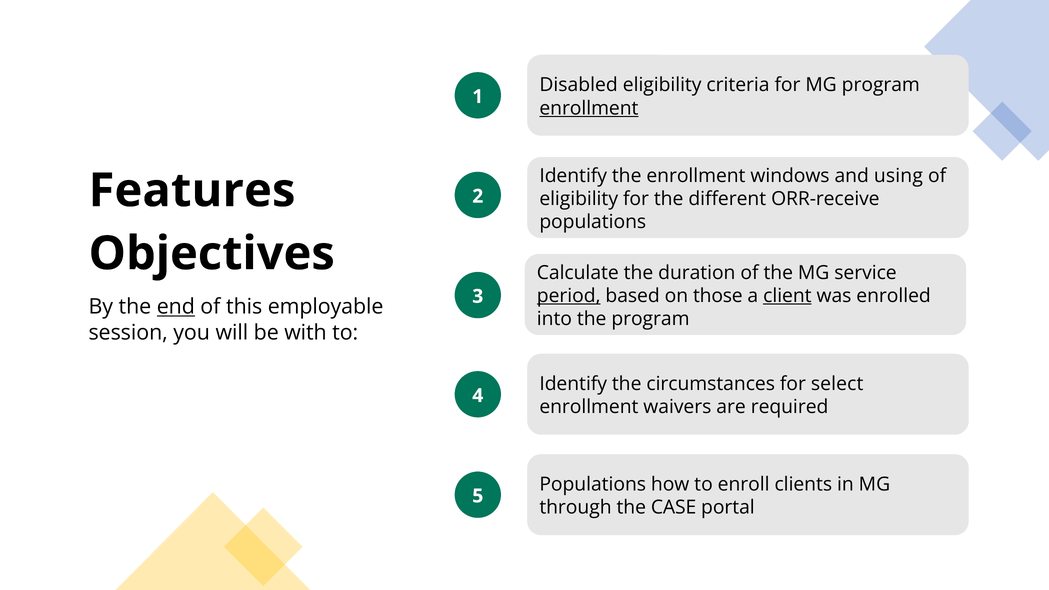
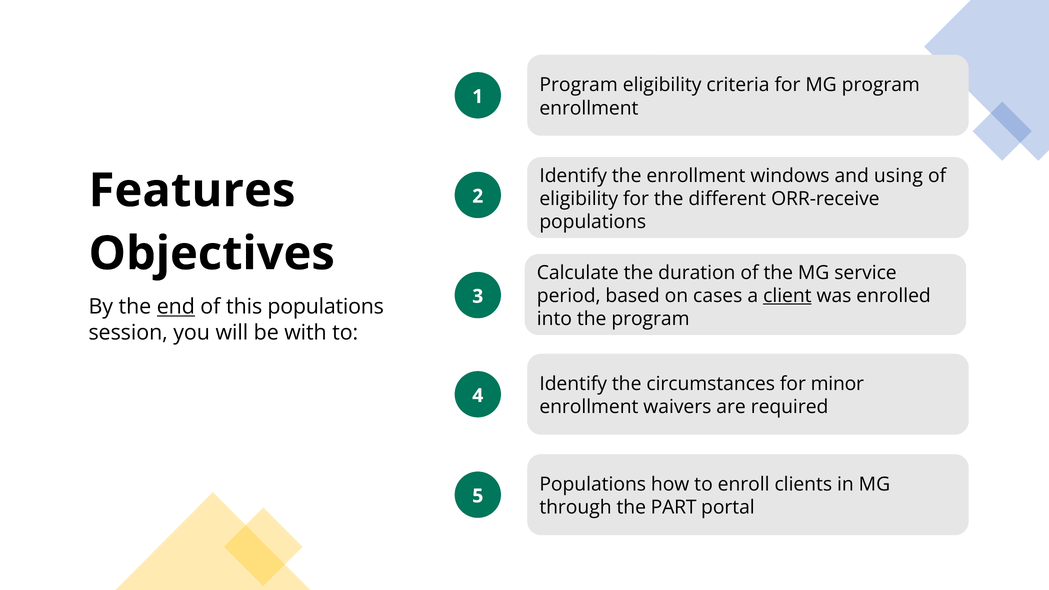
Disabled: Disabled -> Program (579, 85)
enrollment underline: present -> none (589, 108)
period underline: present -> none (569, 296)
those: those -> cases (718, 296)
this employable: employable -> populations (326, 307)
select: select -> minor (837, 384)
CASE: CASE -> PART (674, 508)
